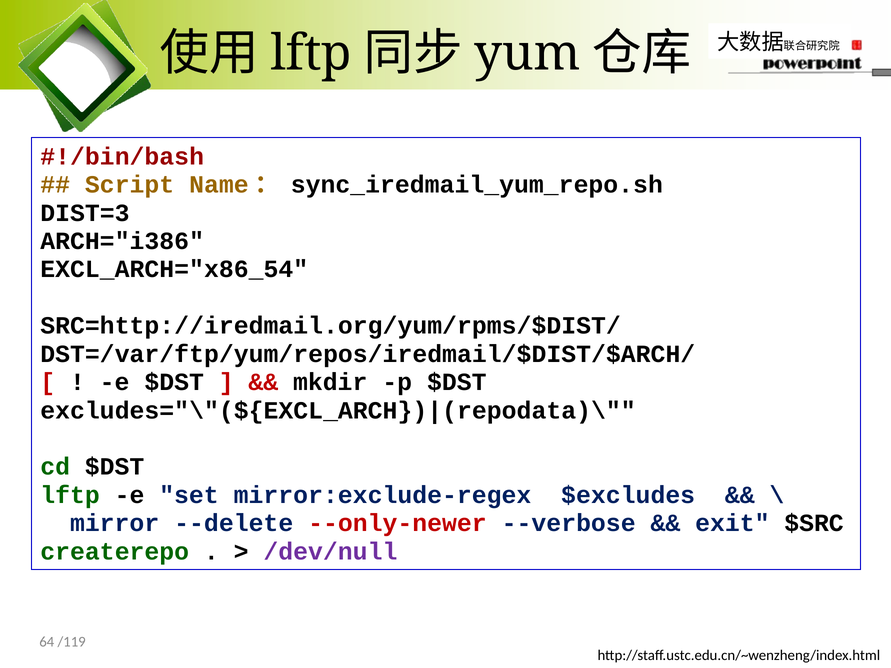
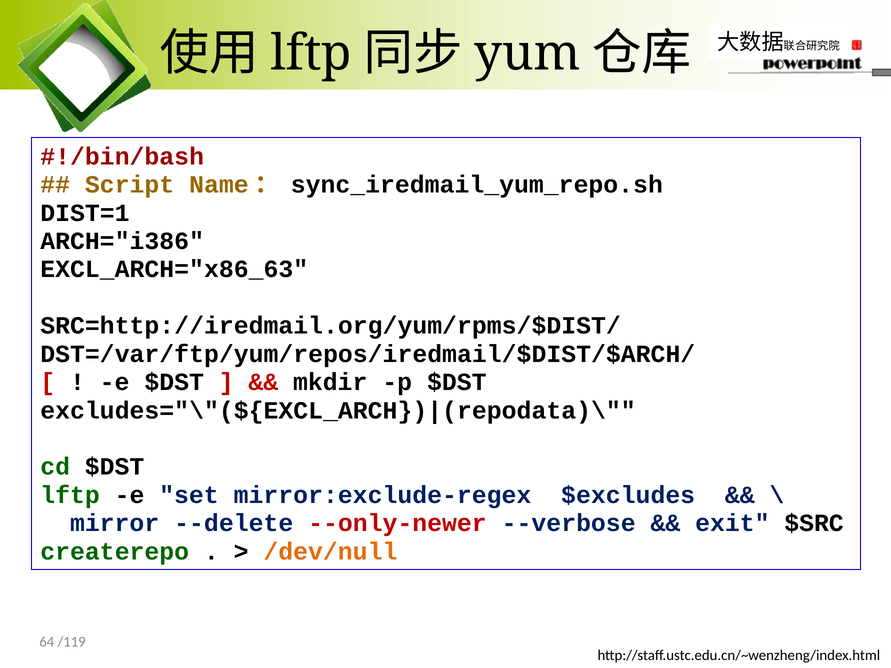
DIST=3: DIST=3 -> DIST=1 (85, 213)
EXCL_ARCH="x86_54: EXCL_ARCH="x86_54 -> EXCL_ARCH="x86_63 (174, 269)
/dev/null colour: purple -> orange (330, 552)
